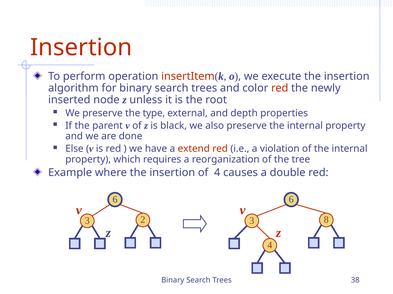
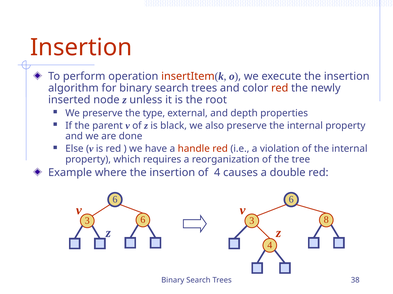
extend: extend -> handle (194, 149)
3 2: 2 -> 6 (143, 220)
